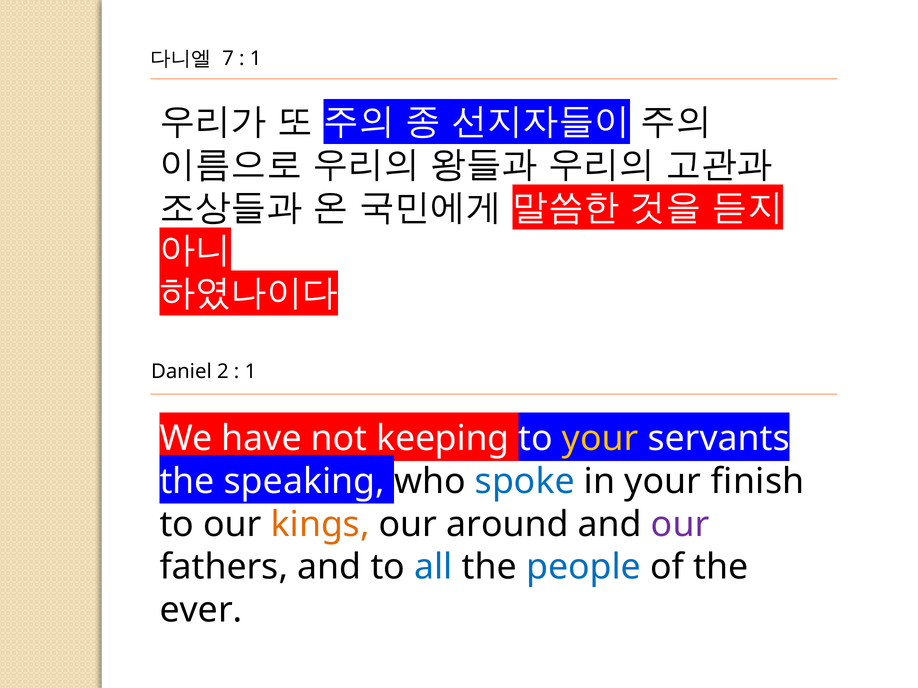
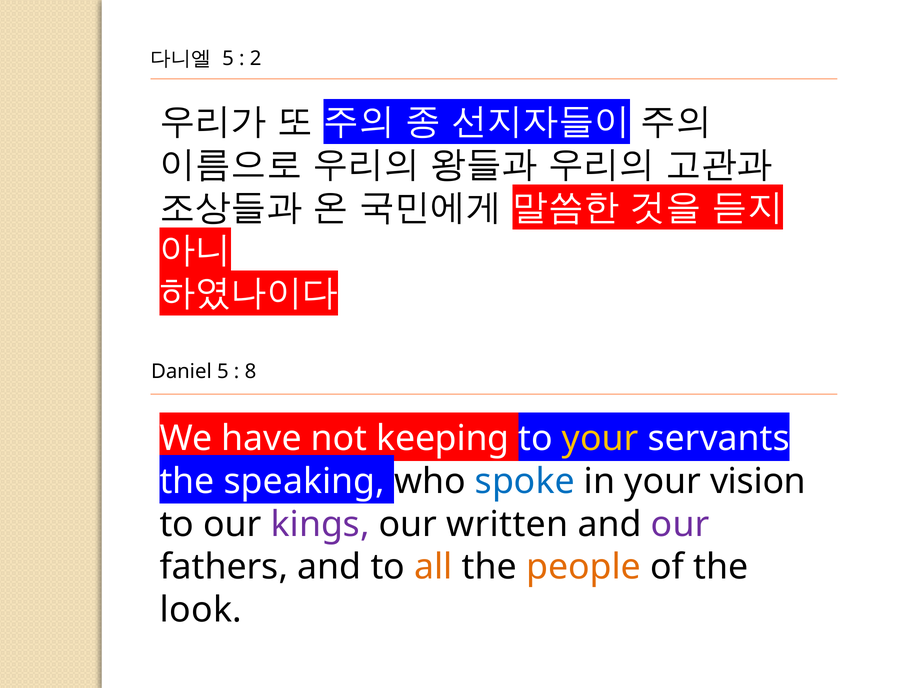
7: 7 -> 5 (228, 59)
1: 1 -> 2 (256, 59)
Daniel 2: 2 -> 5 (223, 372)
1: 1 -> 8 (251, 372)
finish: finish -> vision (758, 482)
kings colour: orange -> purple (320, 525)
around: around -> written (507, 525)
all colour: blue -> orange (433, 568)
people colour: blue -> orange (584, 568)
ever: ever -> look (201, 610)
